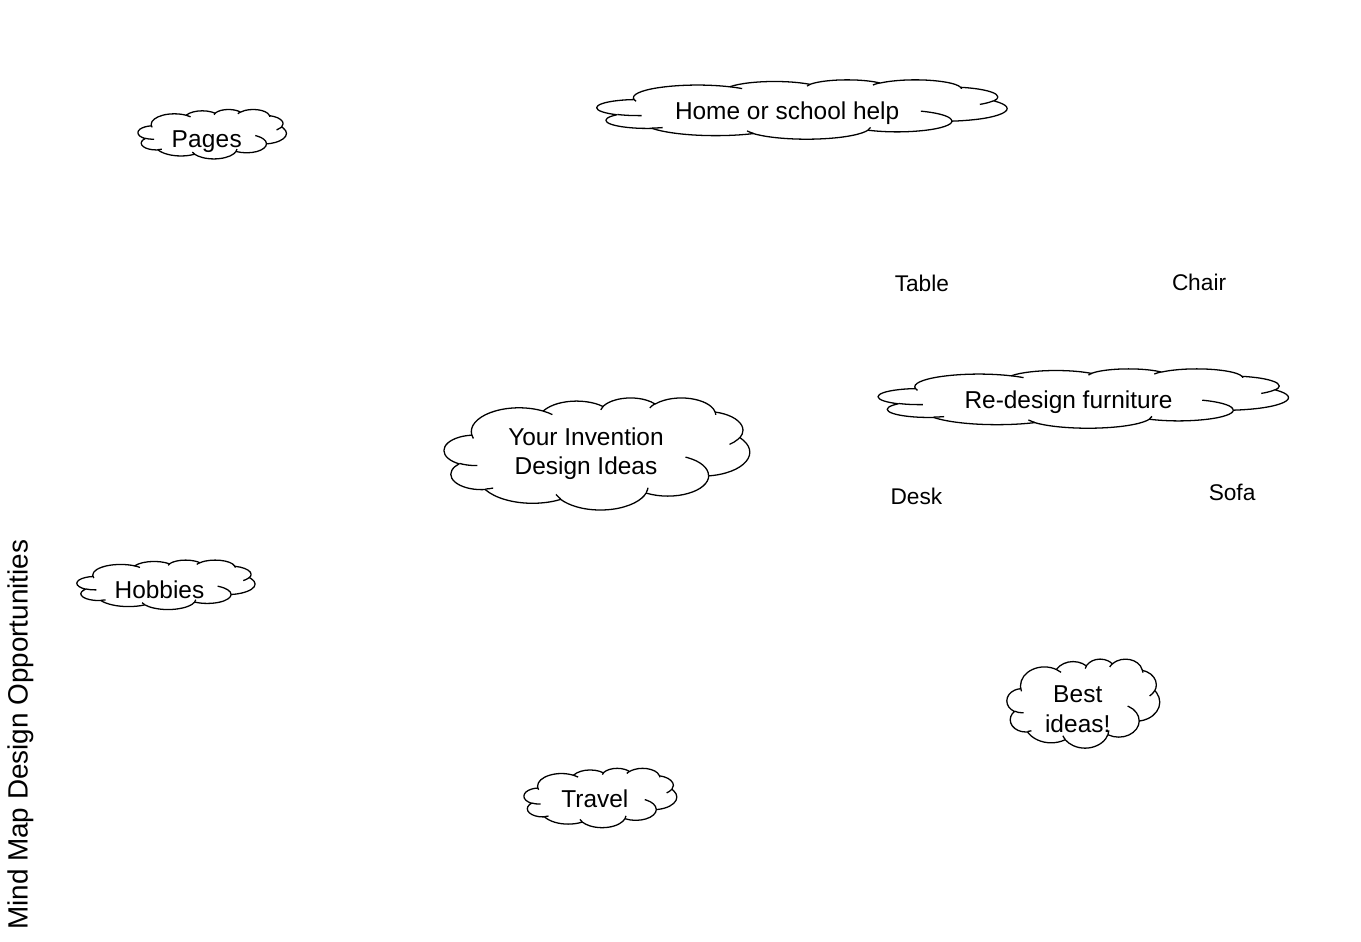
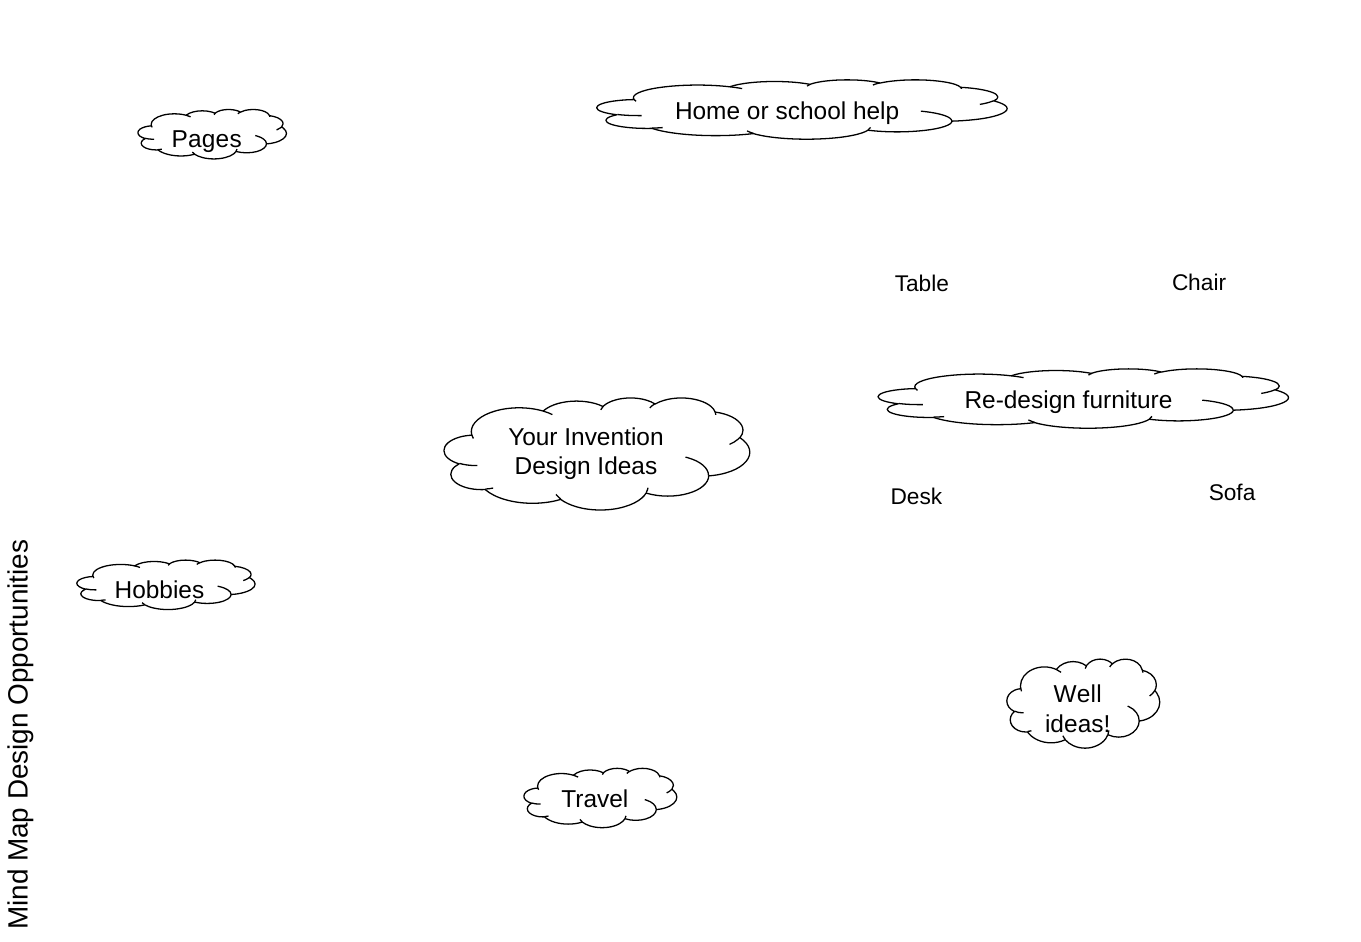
Best: Best -> Well (1078, 695)
